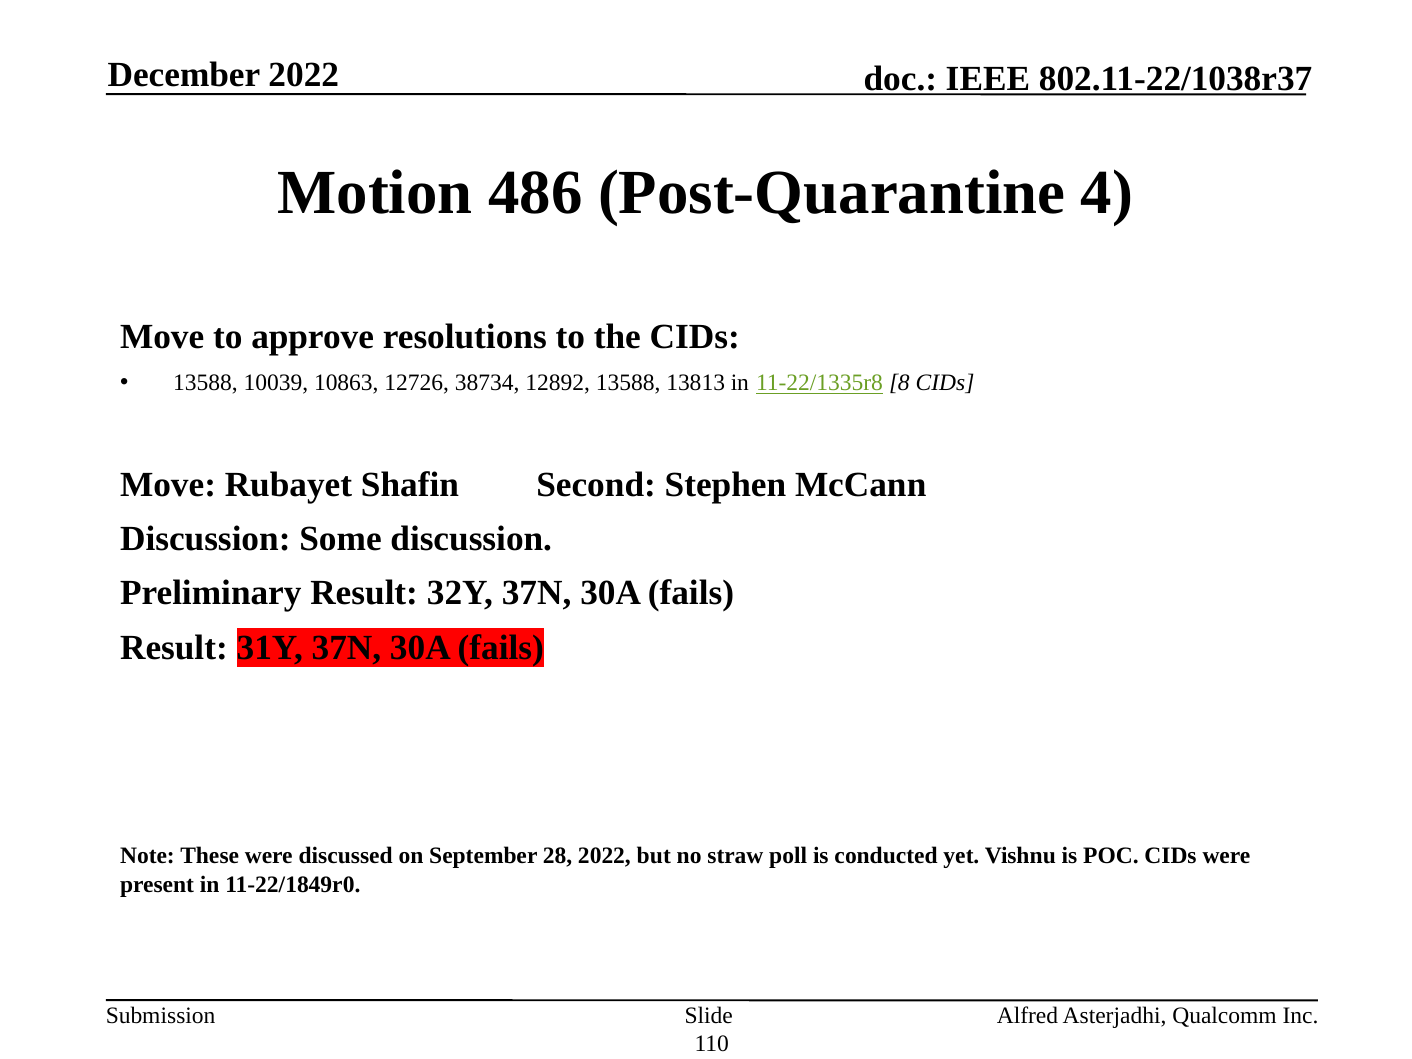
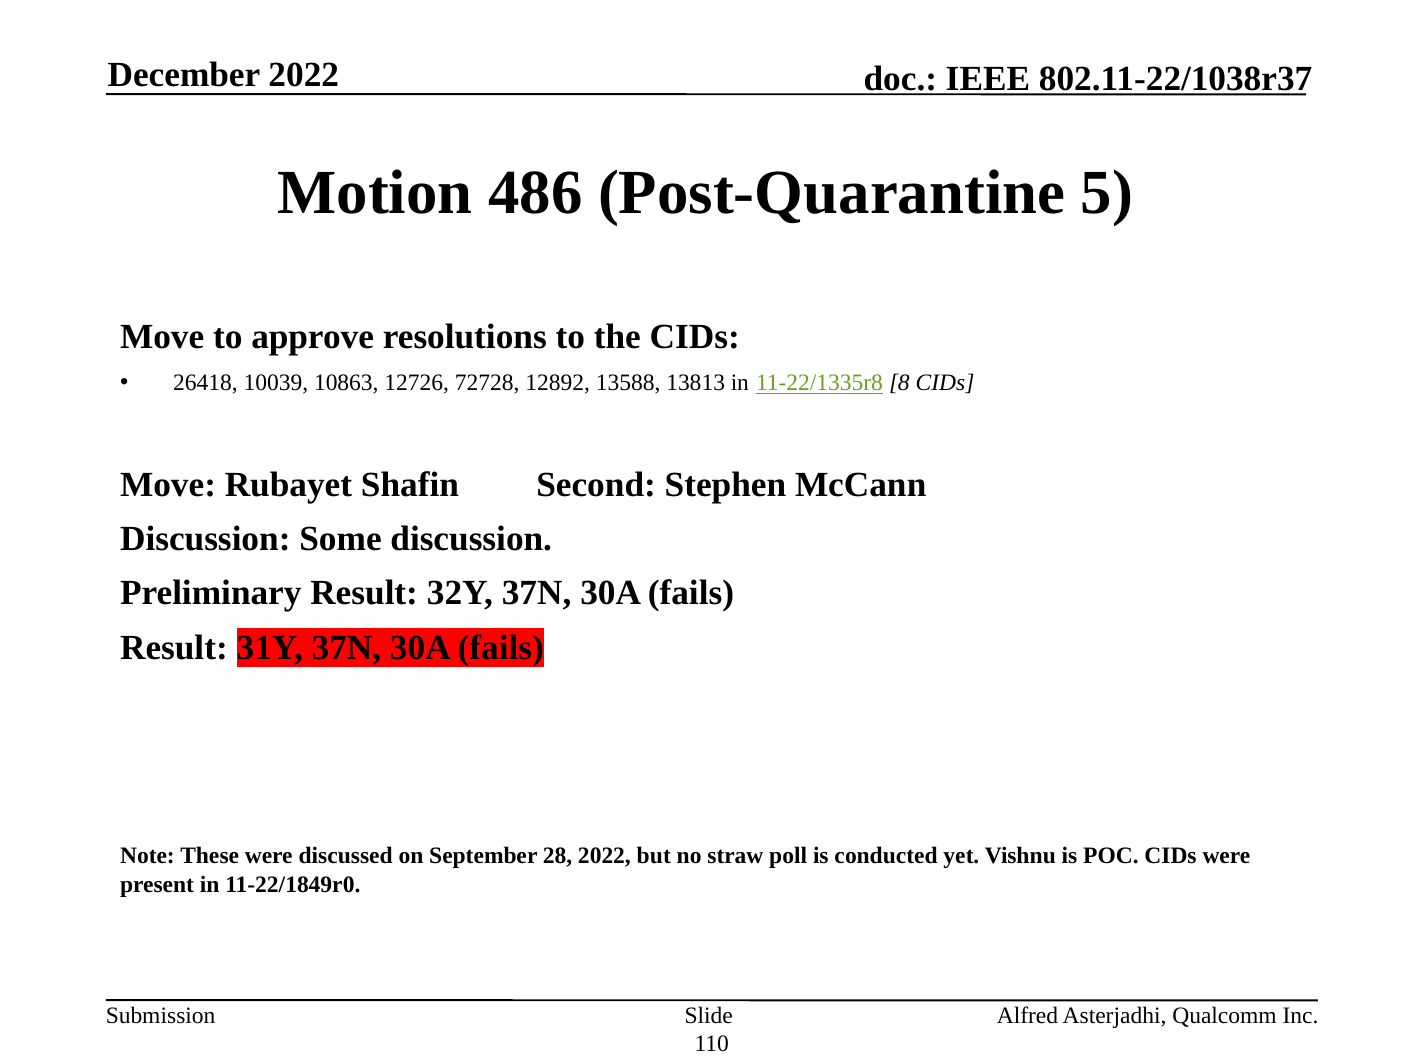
4: 4 -> 5 (1107, 192)
13588: 13588 -> 26418 (205, 383)
38734: 38734 -> 72728 (487, 383)
